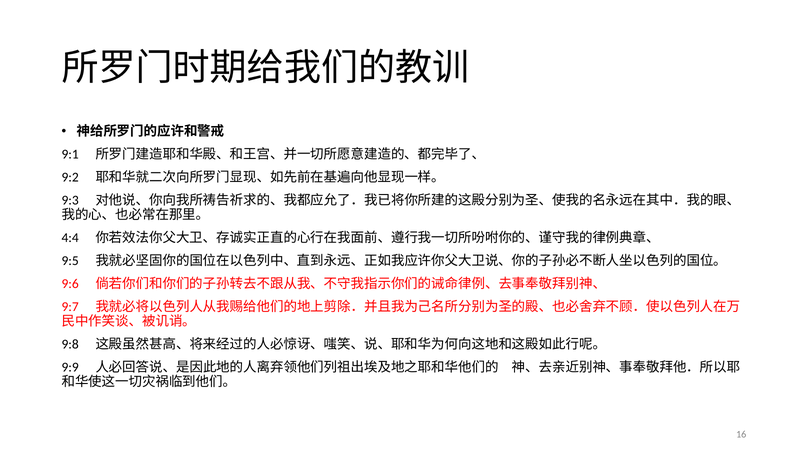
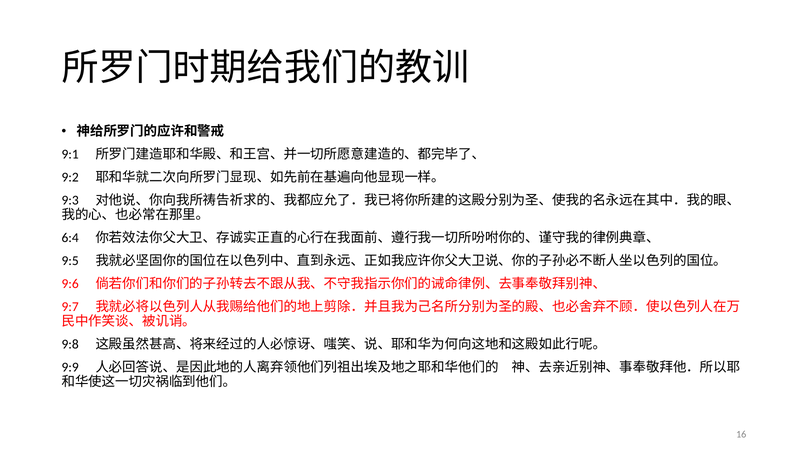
4:4: 4:4 -> 6:4 (70, 238)
